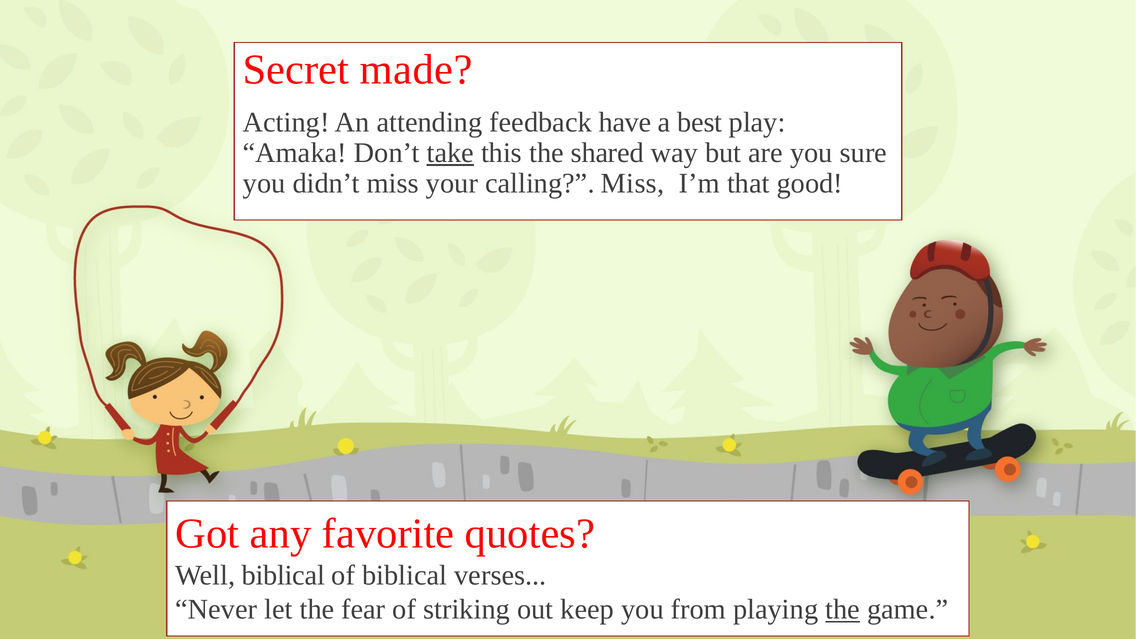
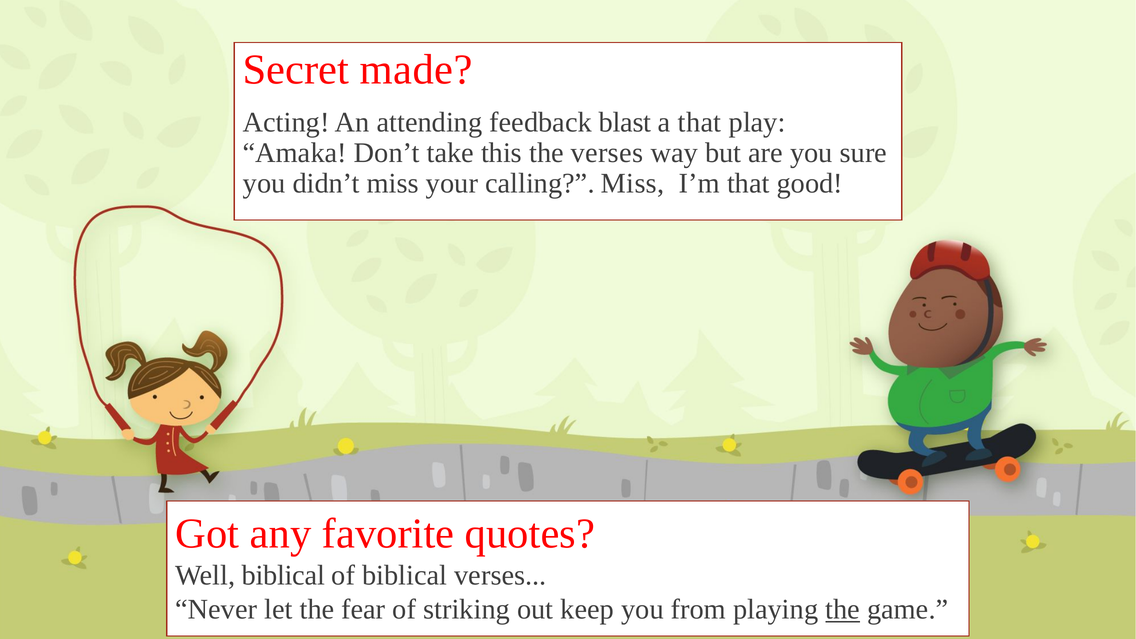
have: have -> blast (625, 122)
a best: best -> that (700, 122)
take underline: present -> none (450, 153)
the shared: shared -> verses (607, 153)
